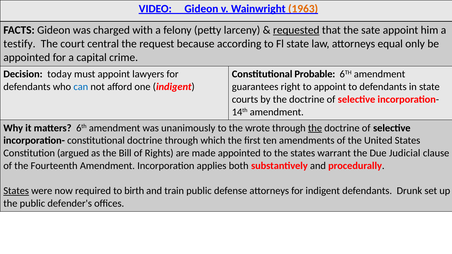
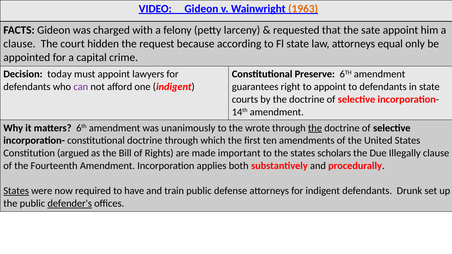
requested underline: present -> none (296, 30)
testify: testify -> clause (19, 44)
central: central -> hidden (103, 44)
Probable: Probable -> Preserve (315, 74)
can colour: blue -> purple (81, 87)
made appointed: appointed -> important (239, 153)
warrant: warrant -> scholars (334, 153)
Judicial: Judicial -> Illegally (405, 153)
birth: birth -> have (134, 191)
defender's underline: none -> present (70, 204)
